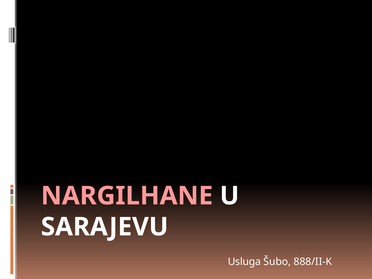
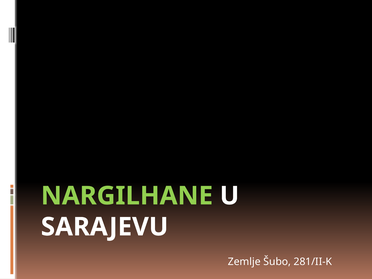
NARGILHANE colour: pink -> light green (127, 196)
Usluga: Usluga -> Zemlje (244, 262)
888/II-K: 888/II-K -> 281/II-K (313, 262)
